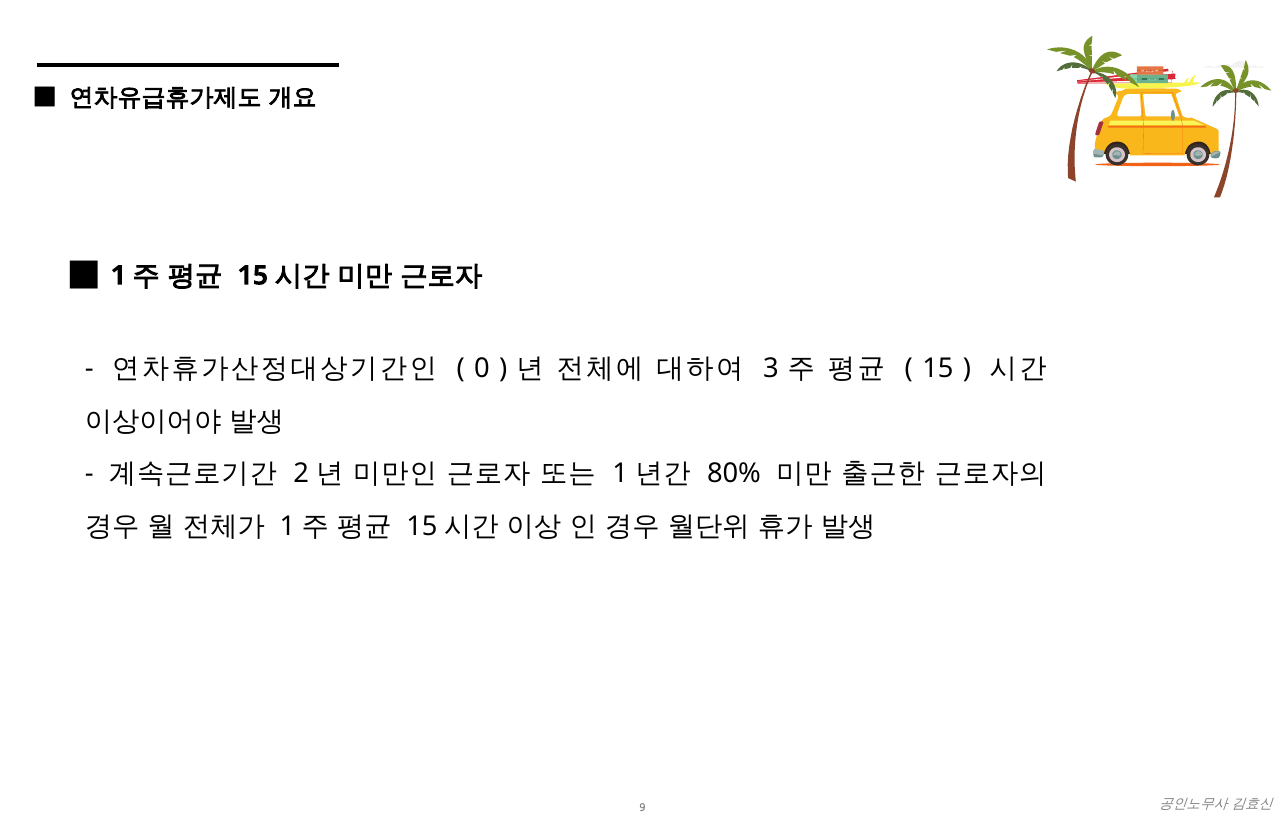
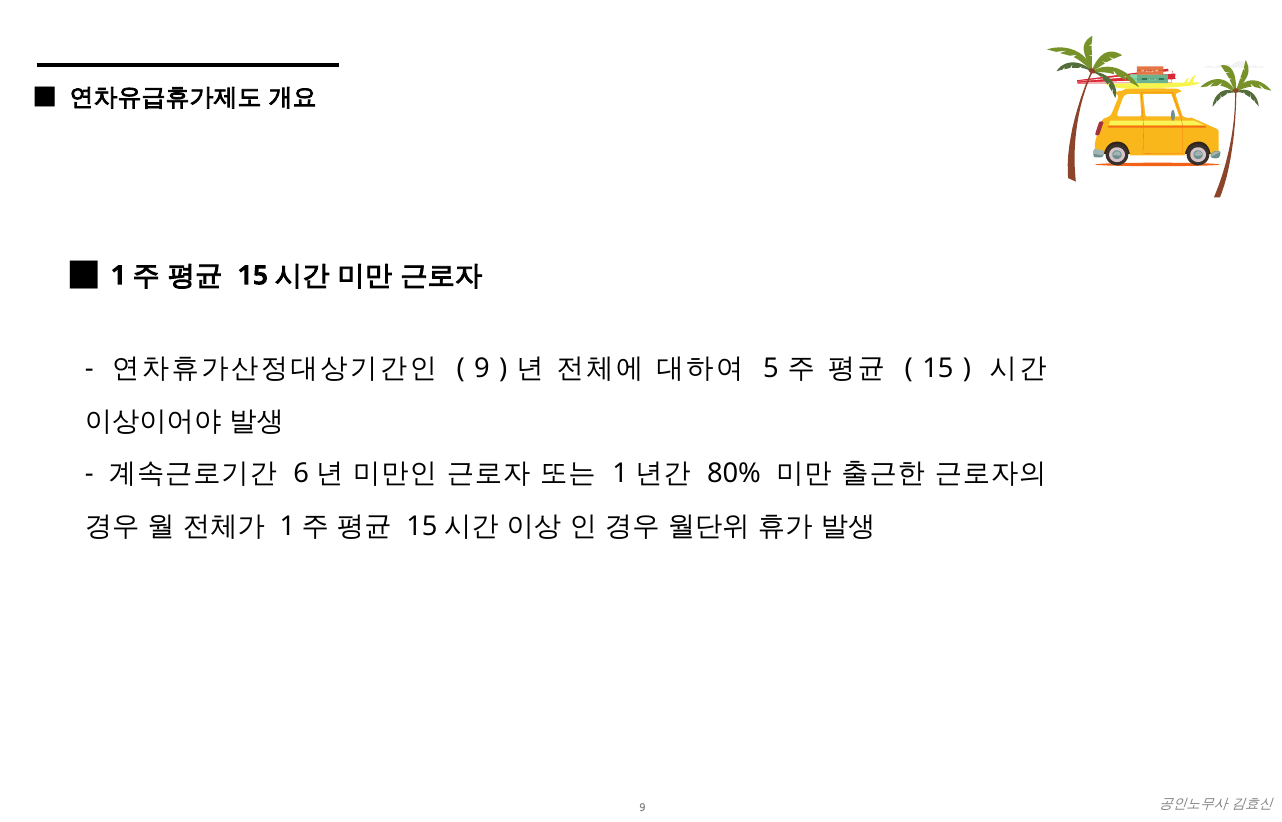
0: 0 -> 9 (482, 368)
3: 3 -> 5 (771, 368)
2: 2 -> 6 (301, 473)
